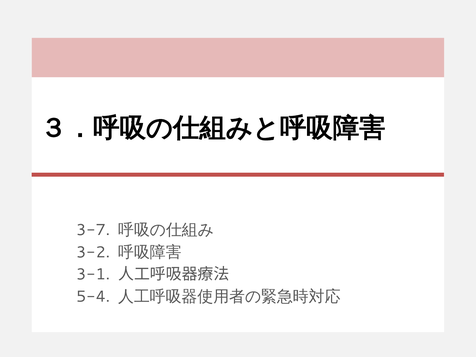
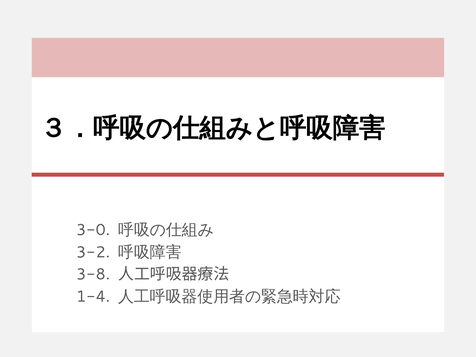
3-7: 3-7 -> 3-0 (93, 230)
3-1: 3-1 -> 3-8 (93, 274)
5-4: 5-4 -> 1-4 (93, 297)
